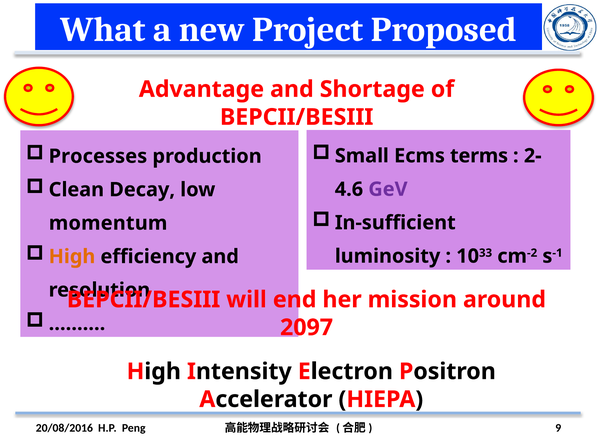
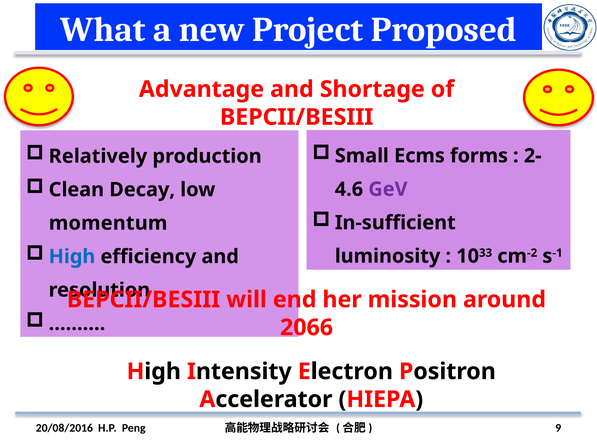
terms: terms -> forms (479, 156)
Processes: Processes -> Relatively (98, 156)
High colour: orange -> blue (72, 256)
2097: 2097 -> 2066 (307, 327)
